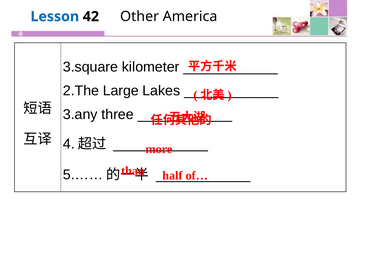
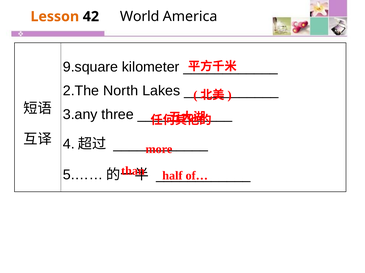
Lesson colour: blue -> orange (55, 17)
Other: Other -> World (140, 17)
3.square: 3.square -> 9.square (90, 67)
Large: Large -> North (121, 91)
